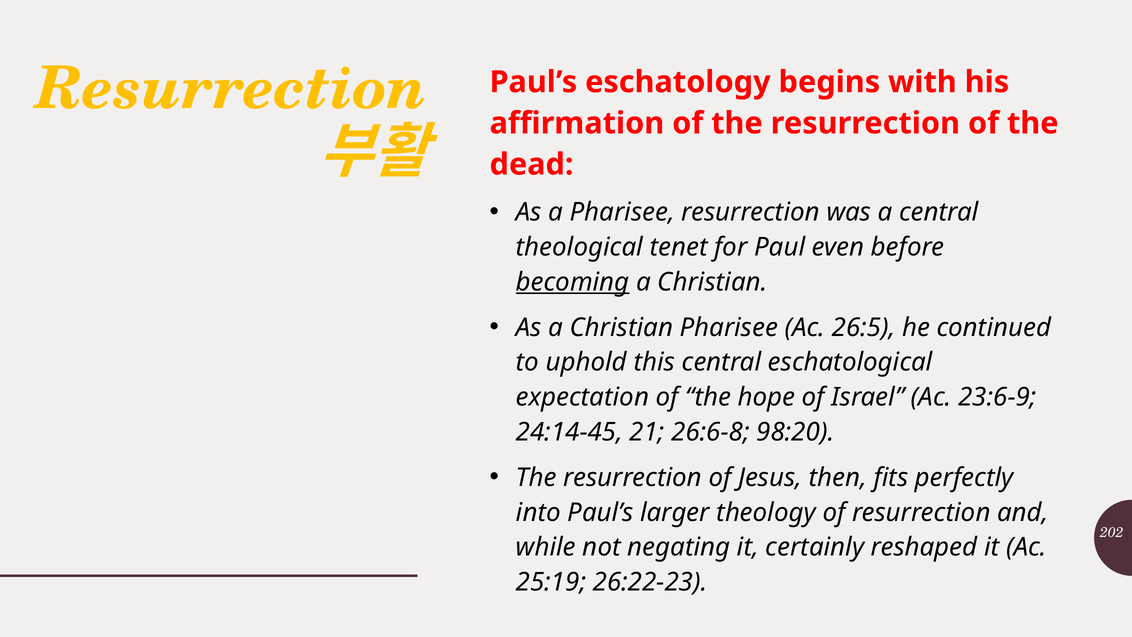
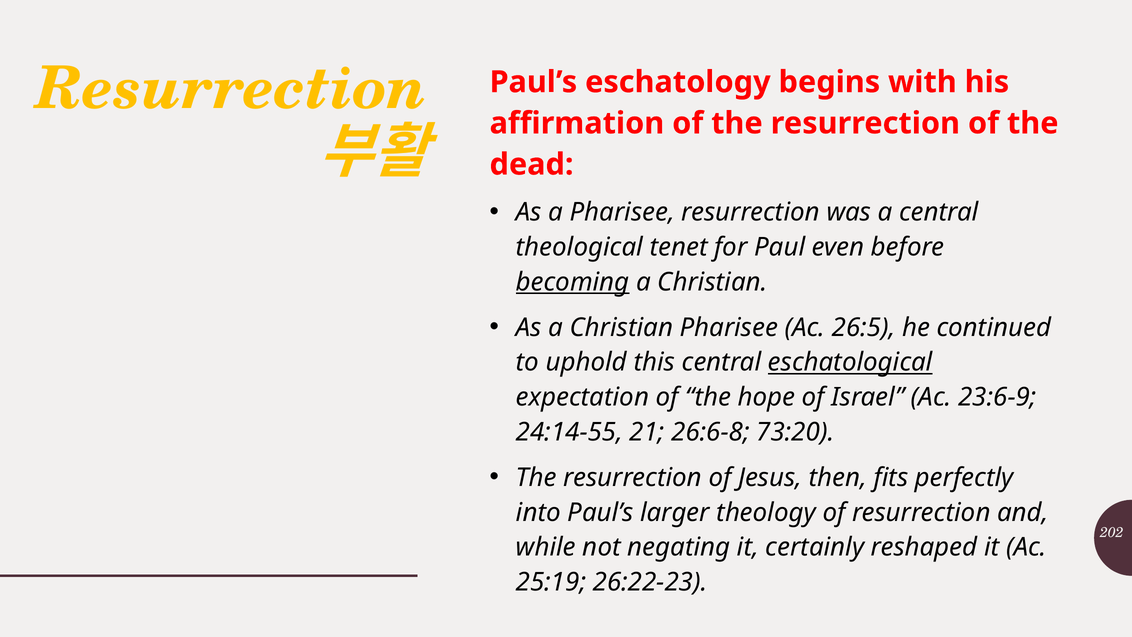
eschatological underline: none -> present (850, 362)
24:14-45: 24:14-45 -> 24:14-55 (569, 432)
98:20: 98:20 -> 73:20 (795, 432)
